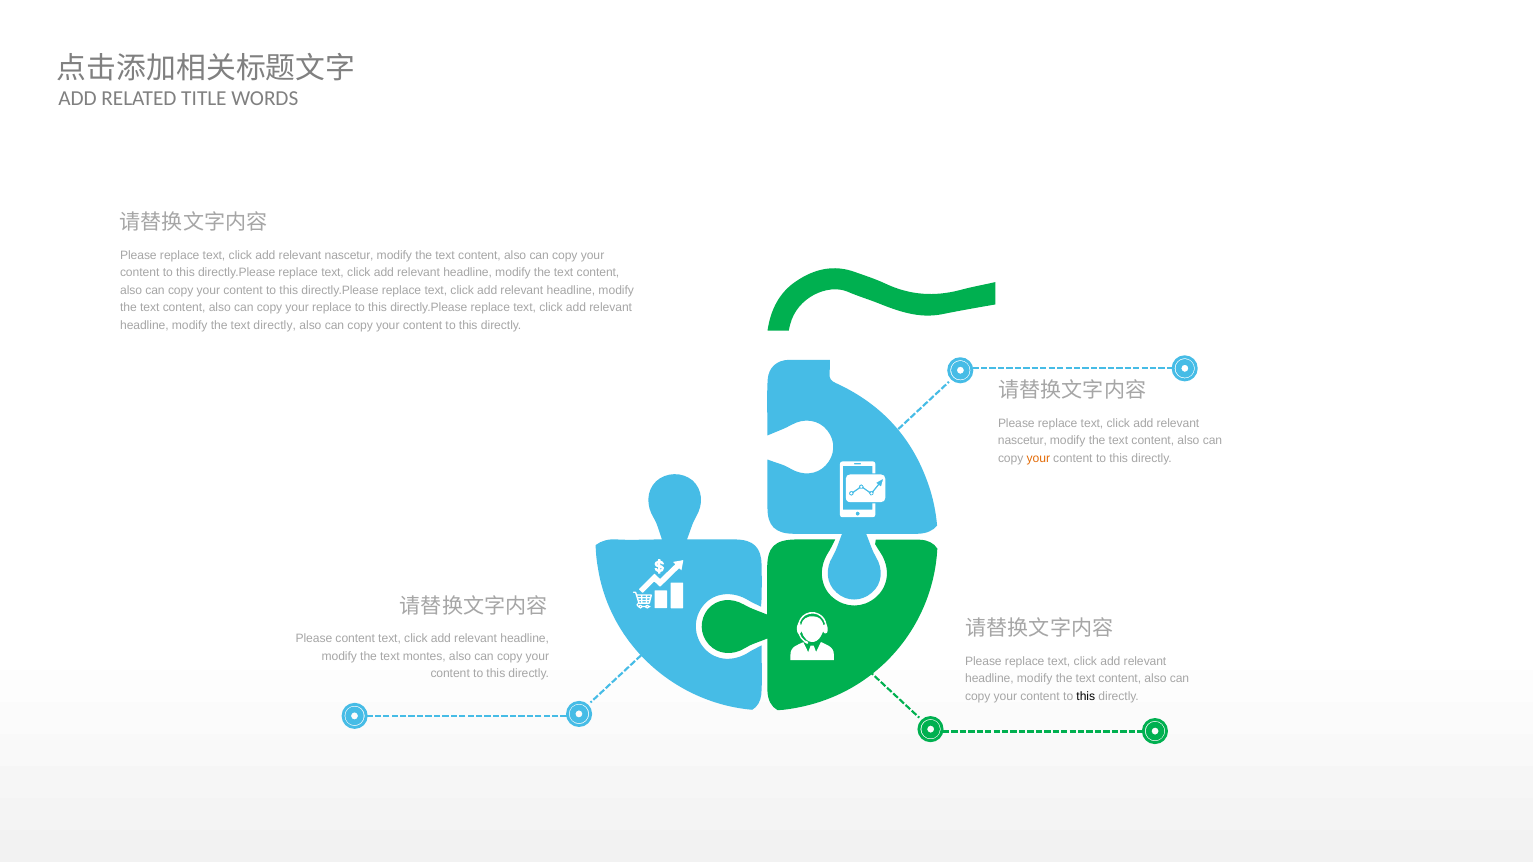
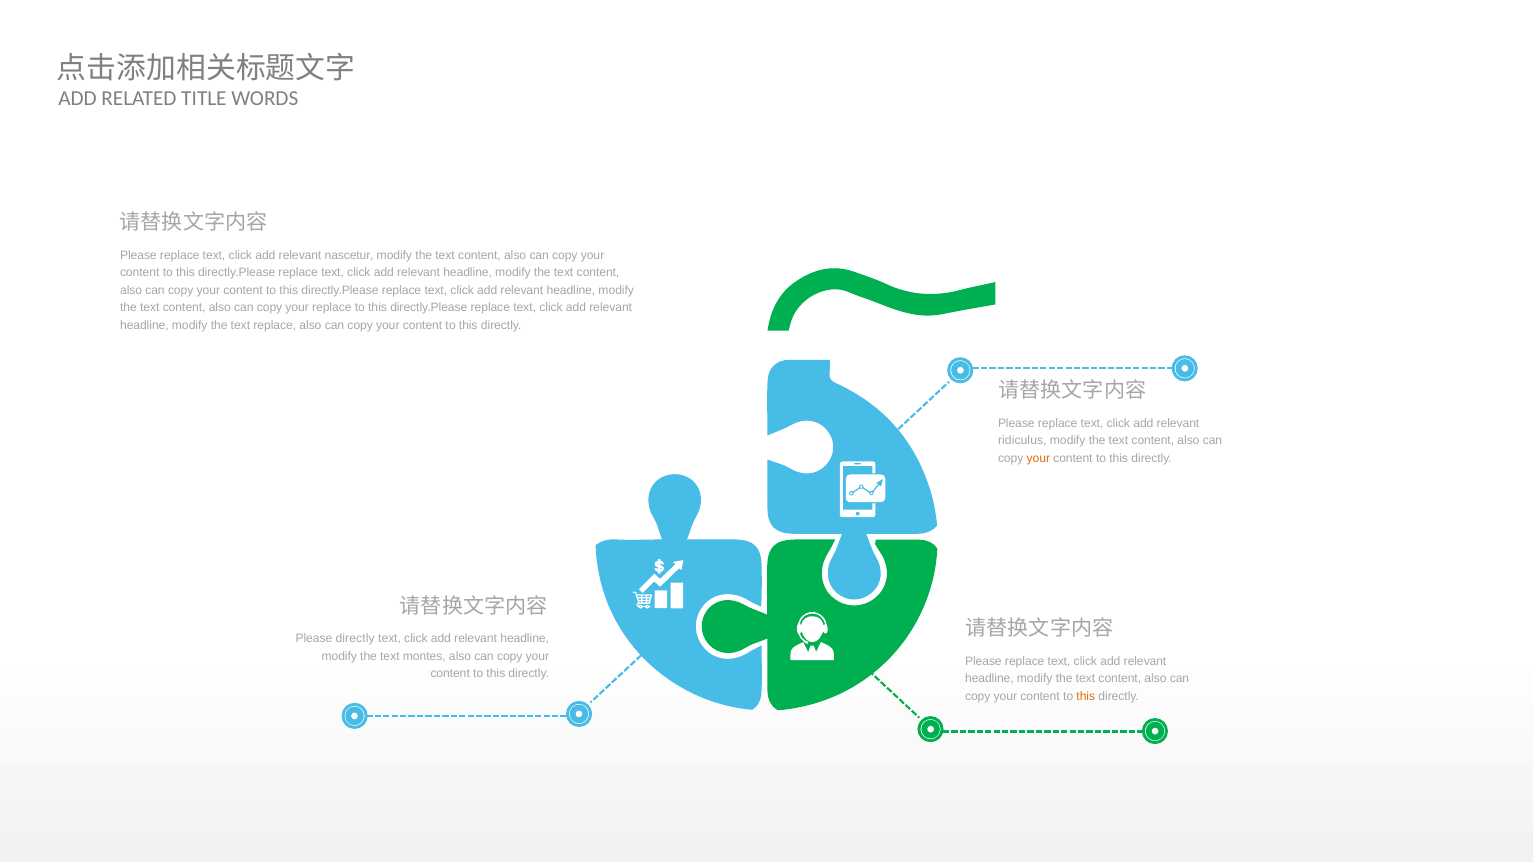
text directly: directly -> replace (275, 325)
nascetur: nascetur -> ridiculus (1022, 441)
Please content: content -> directly (355, 639)
this colour: black -> orange (1086, 696)
